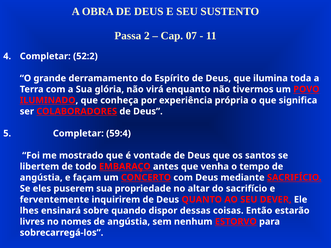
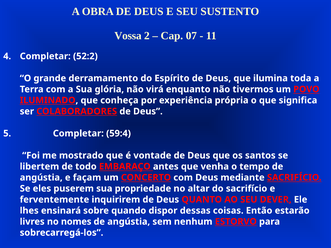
Passa: Passa -> Vossa (128, 36)
